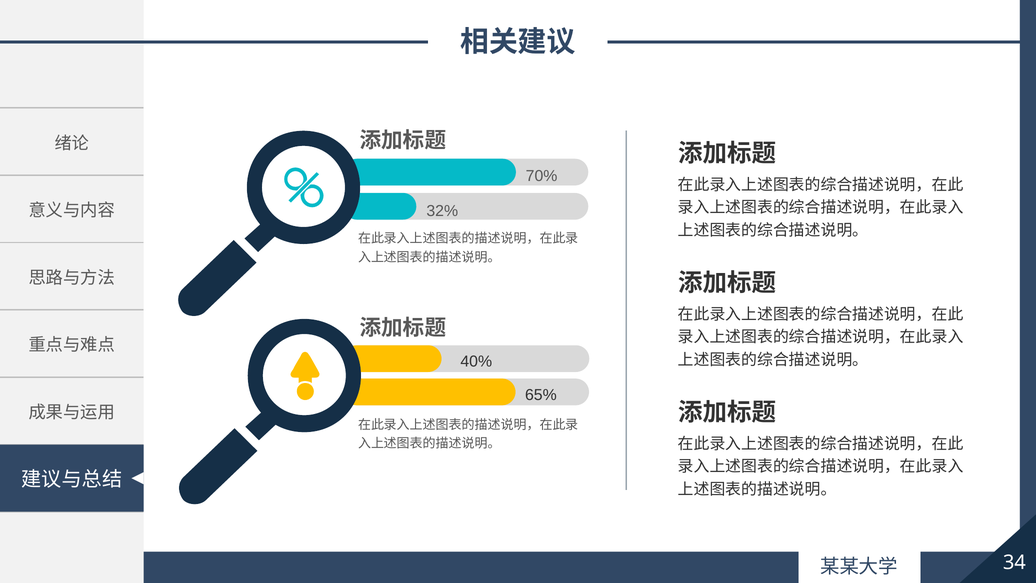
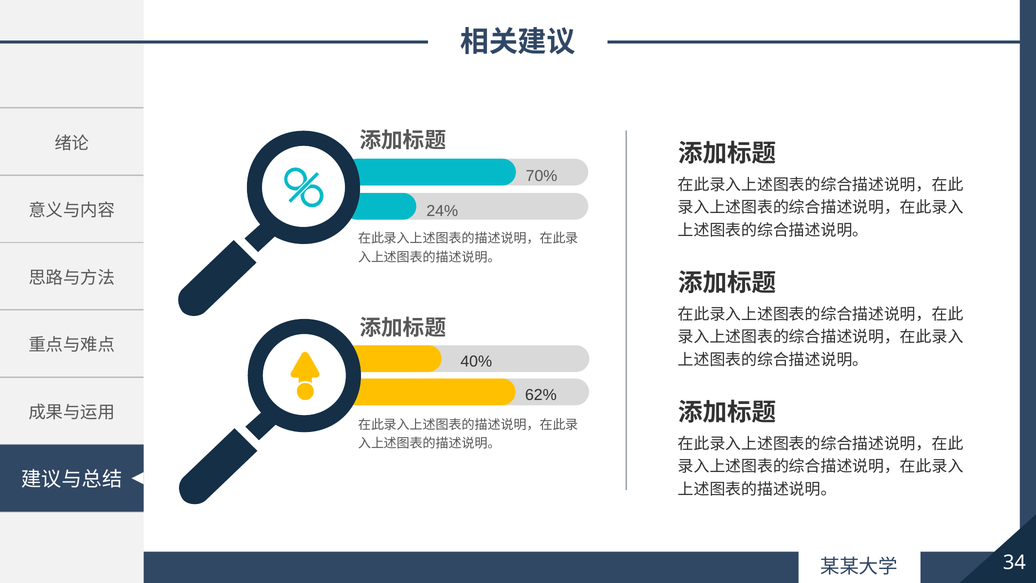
32%: 32% -> 24% (442, 211)
65%: 65% -> 62% (541, 395)
